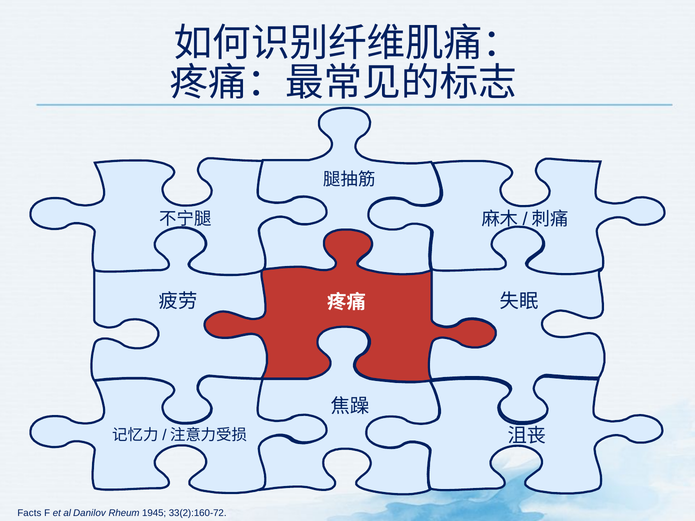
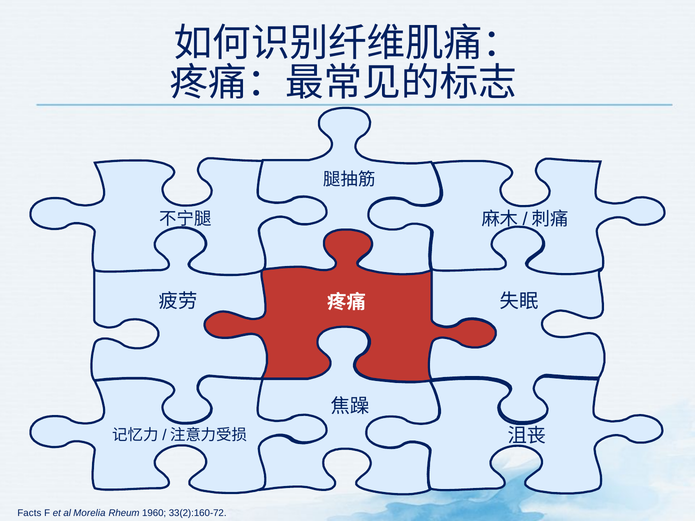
Danilov: Danilov -> Morelia (89, 513)
1945: 1945 -> 1960 (154, 513)
